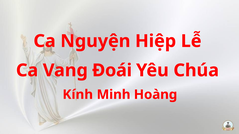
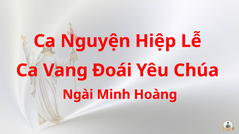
Kính: Kính -> Ngài (78, 95)
